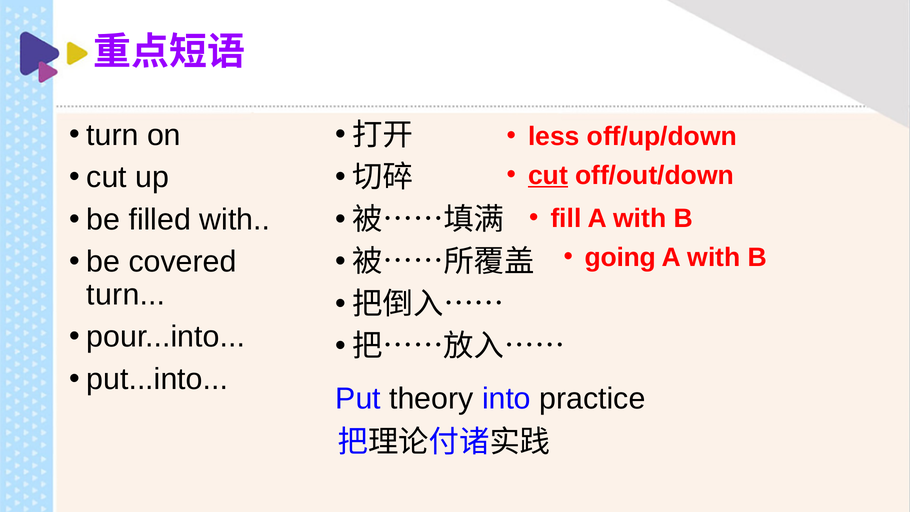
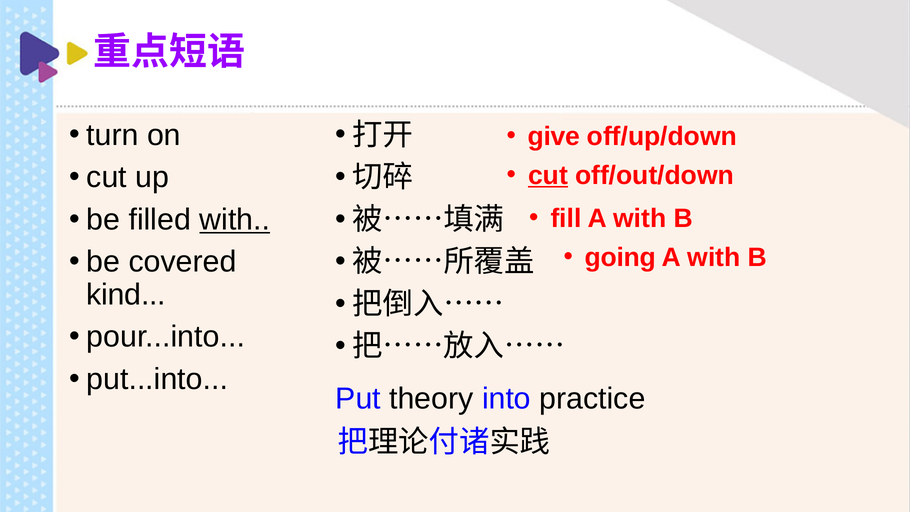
less: less -> give (554, 137)
with underline: none -> present (235, 220)
turn: turn -> kind (126, 295)
